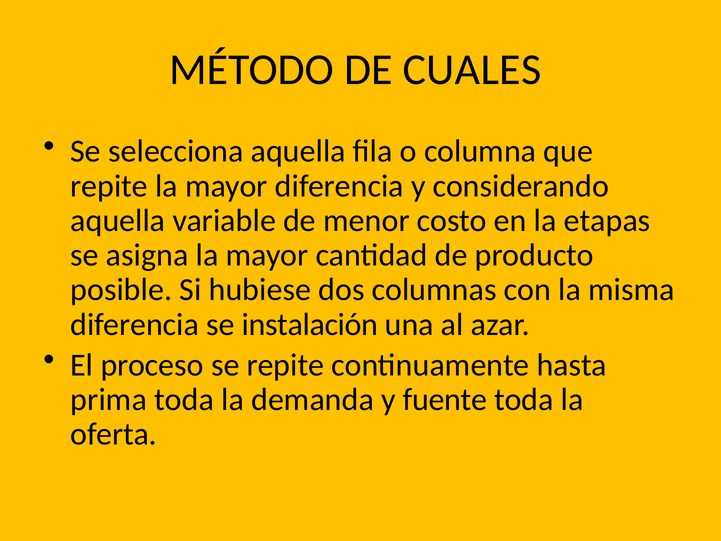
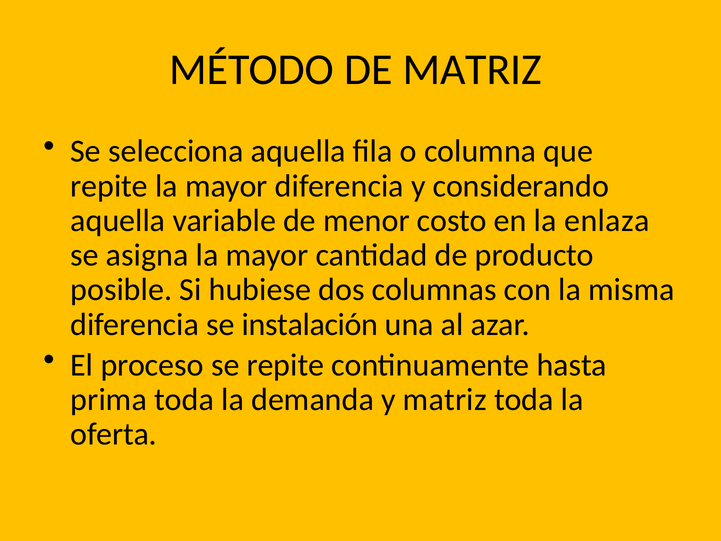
DE CUALES: CUALES -> MATRIZ (472, 70)
etapas: etapas -> enlaza (607, 221)
y fuente: fuente -> matriz (445, 399)
